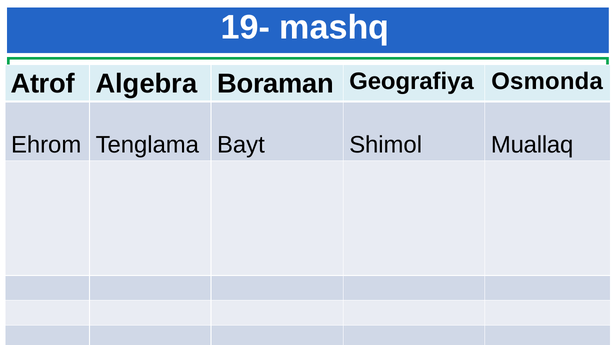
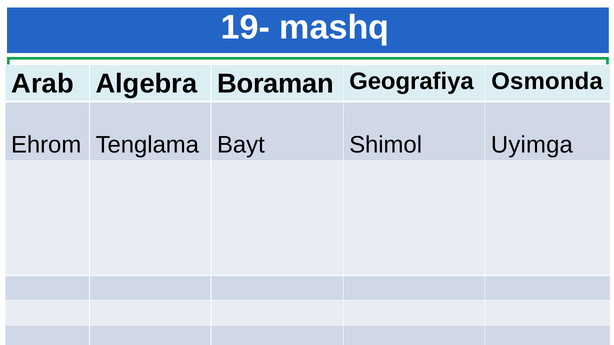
Atrof: Atrof -> Arab (43, 84)
Muallaq: Muallaq -> Uyimga (532, 145)
